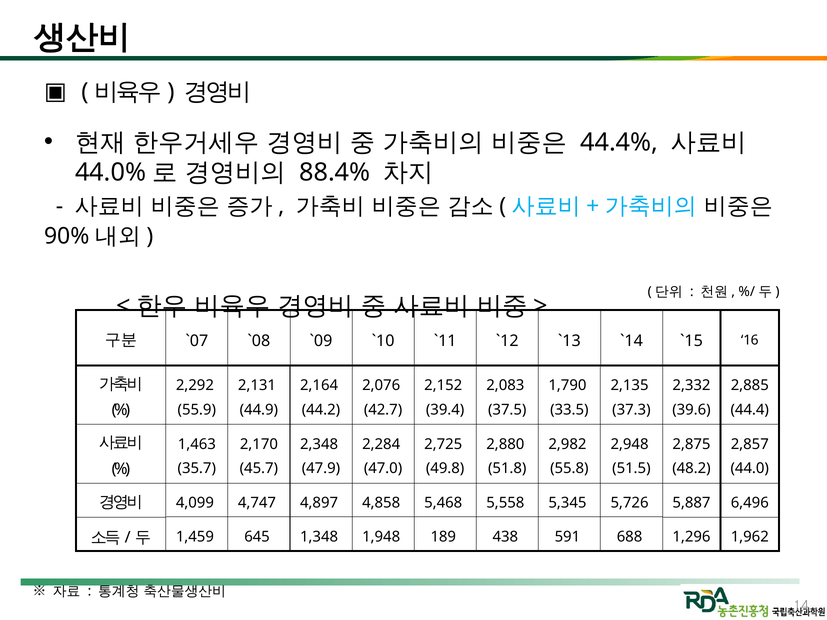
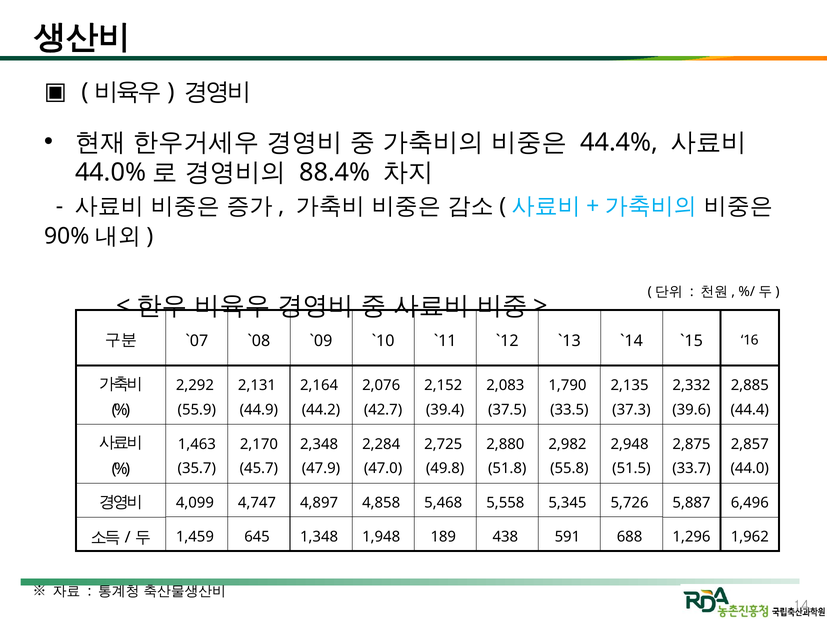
48.2: 48.2 -> 33.7 (691, 469)
